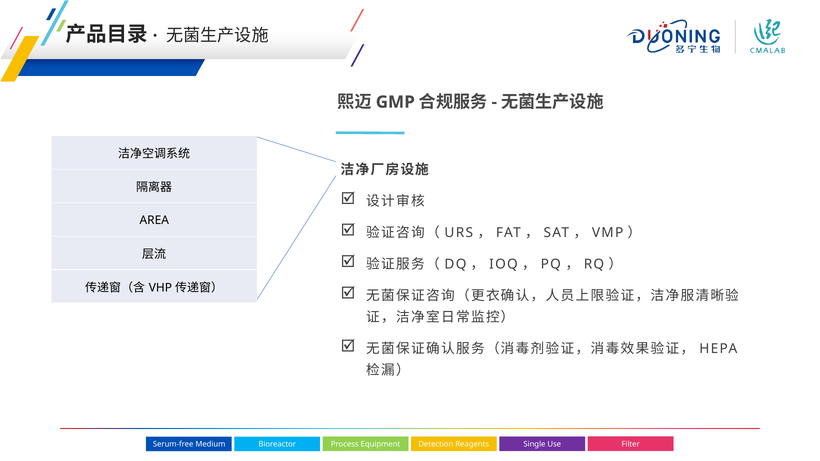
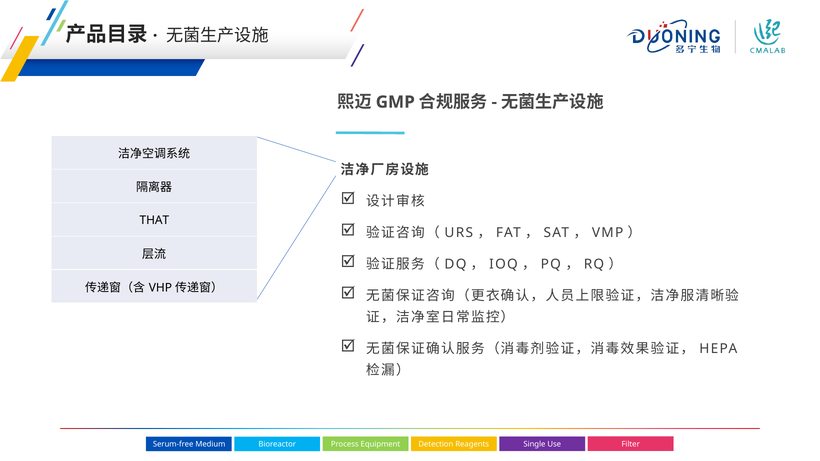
AREA: AREA -> THAT (154, 220)
